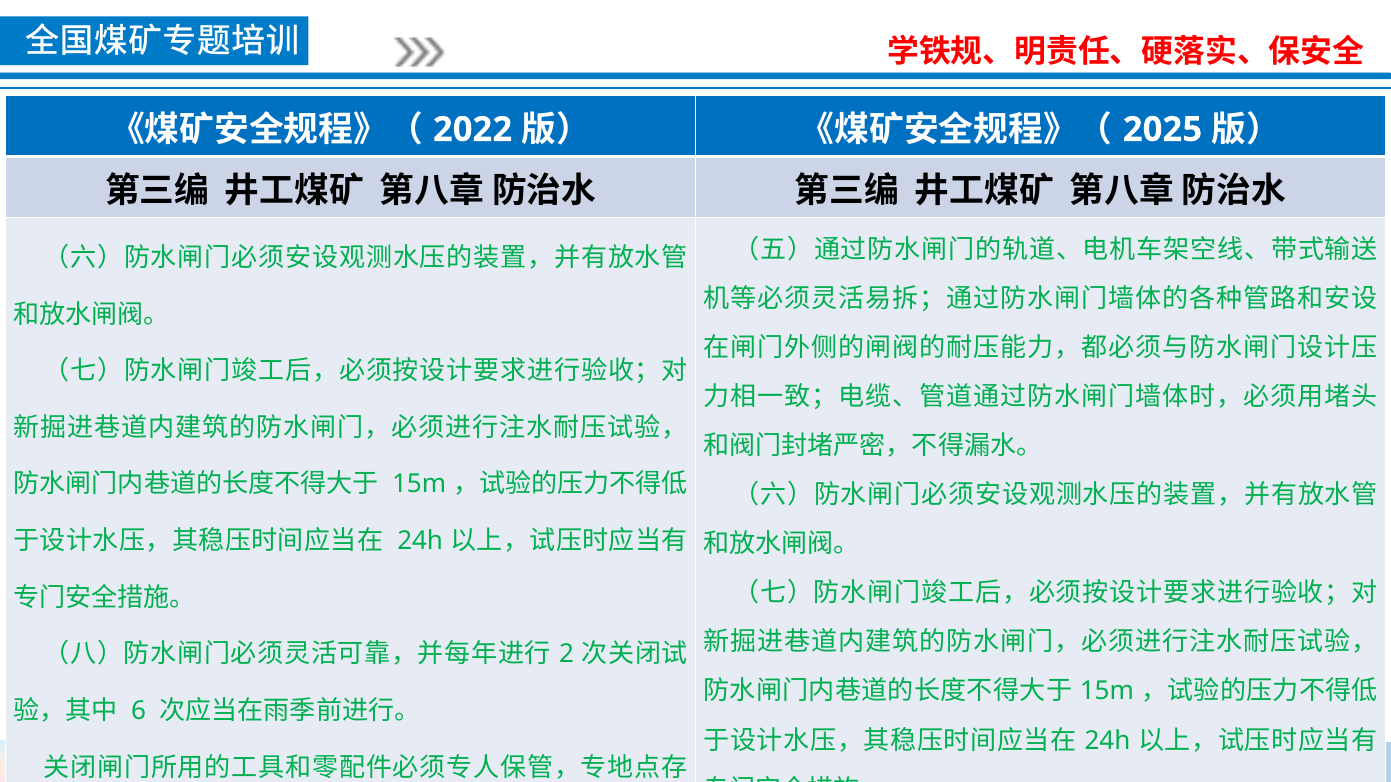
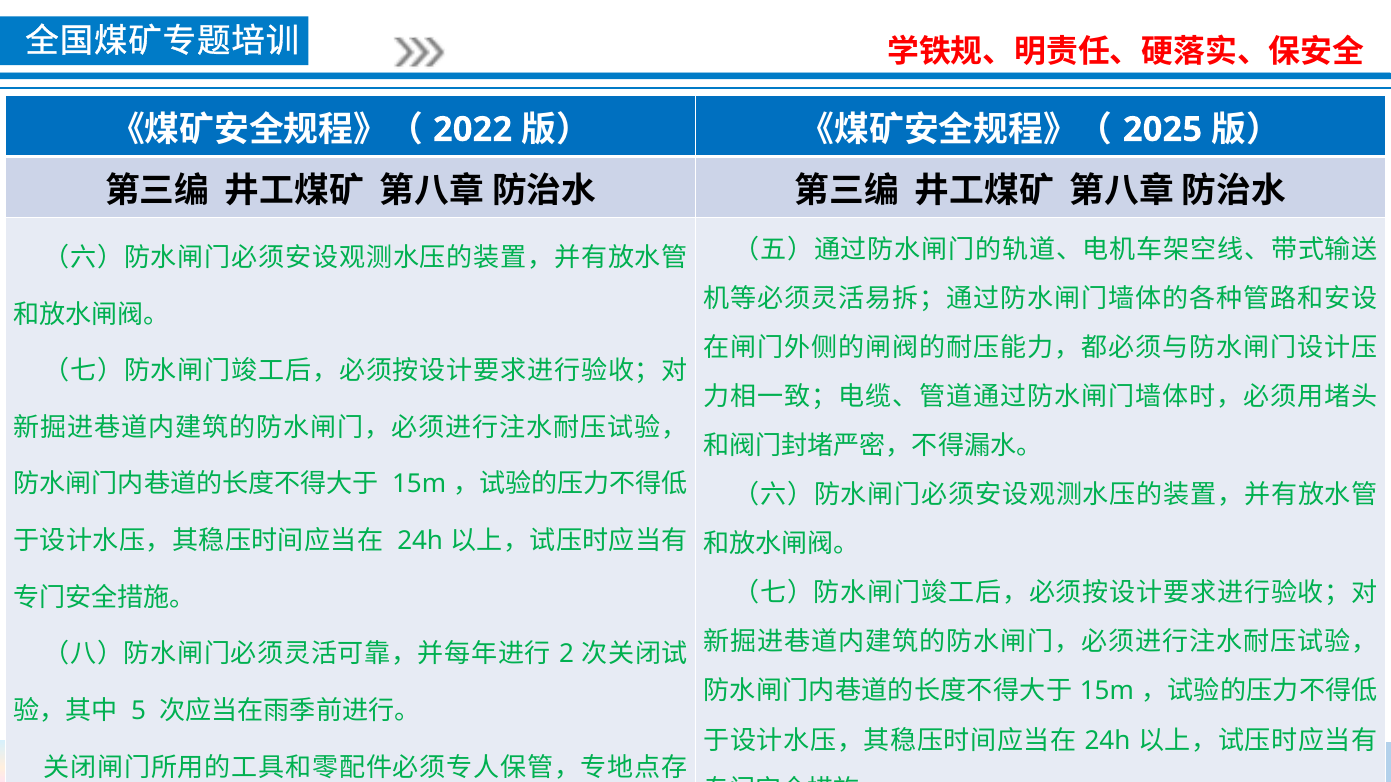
6: 6 -> 5 (138, 711)
